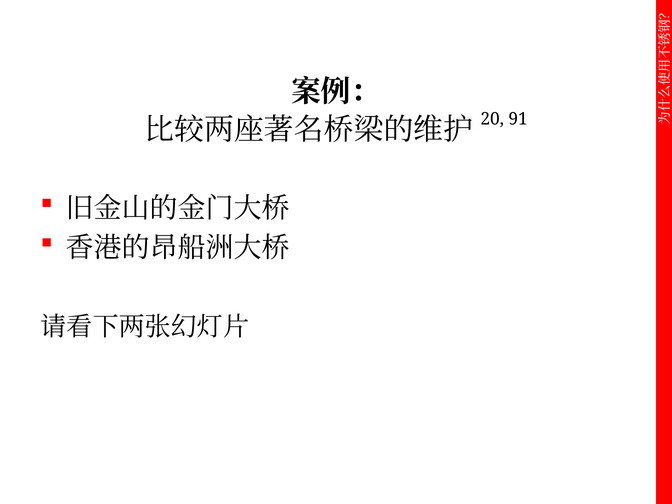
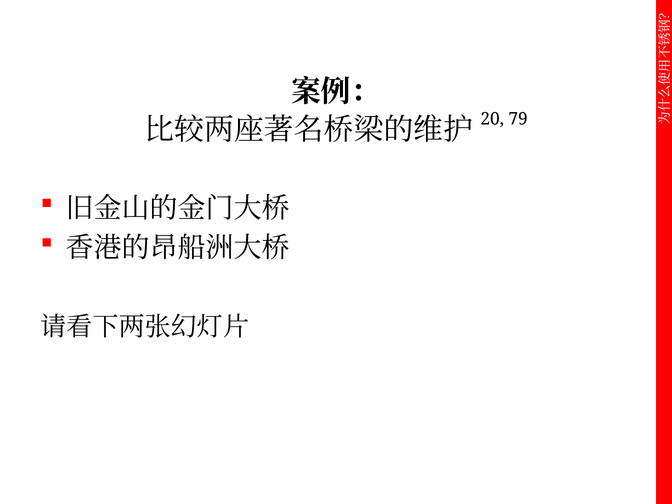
91: 91 -> 79 (518, 119)
